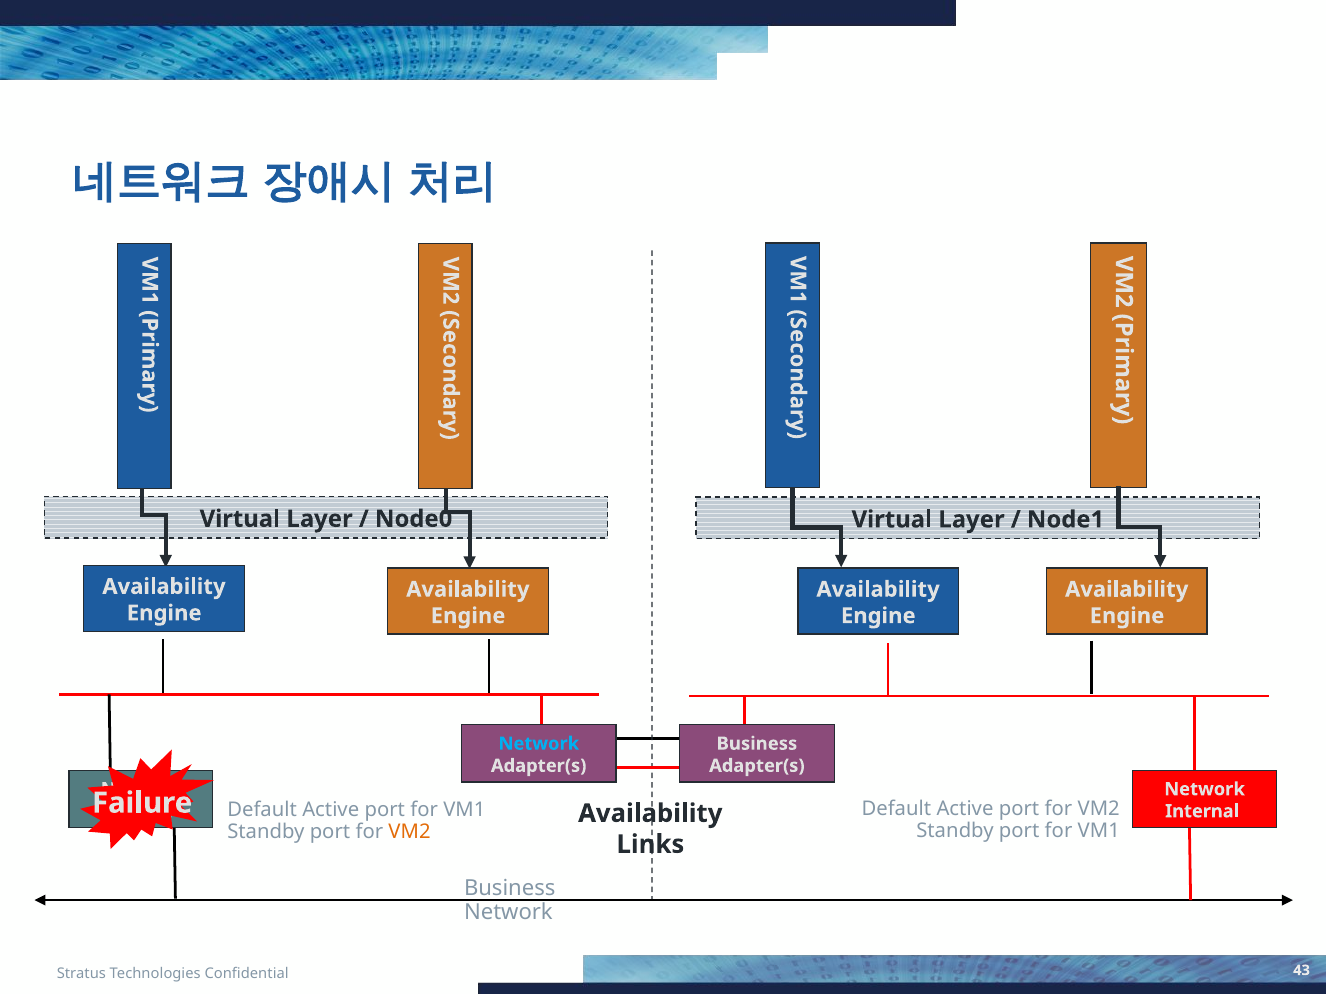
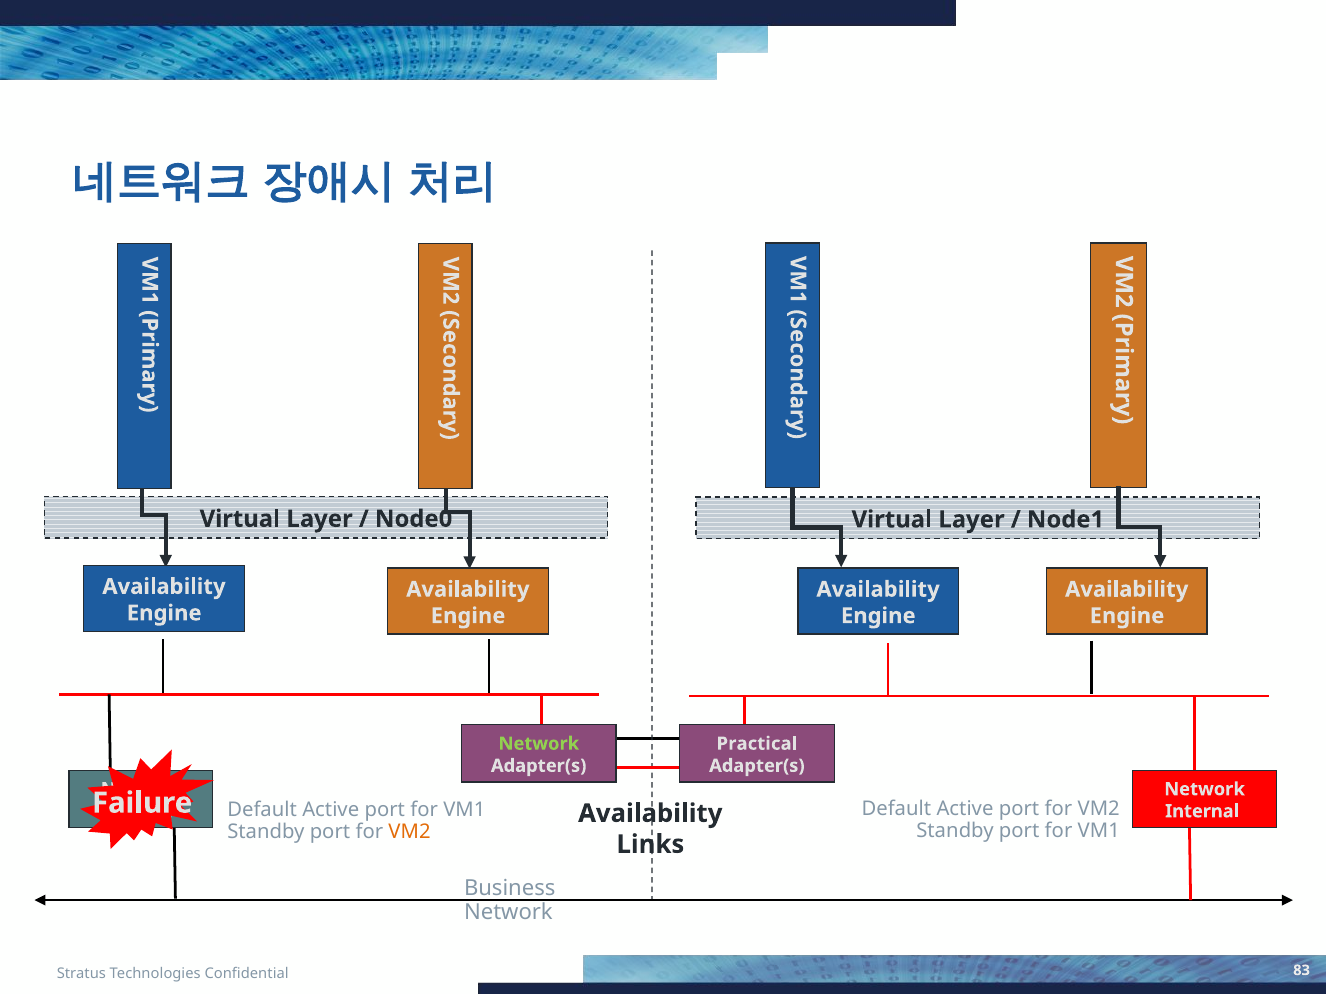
Network colour: light blue -> light green (539, 744)
Business: Business -> Practical (757, 744)
43: 43 -> 83 (1302, 971)
